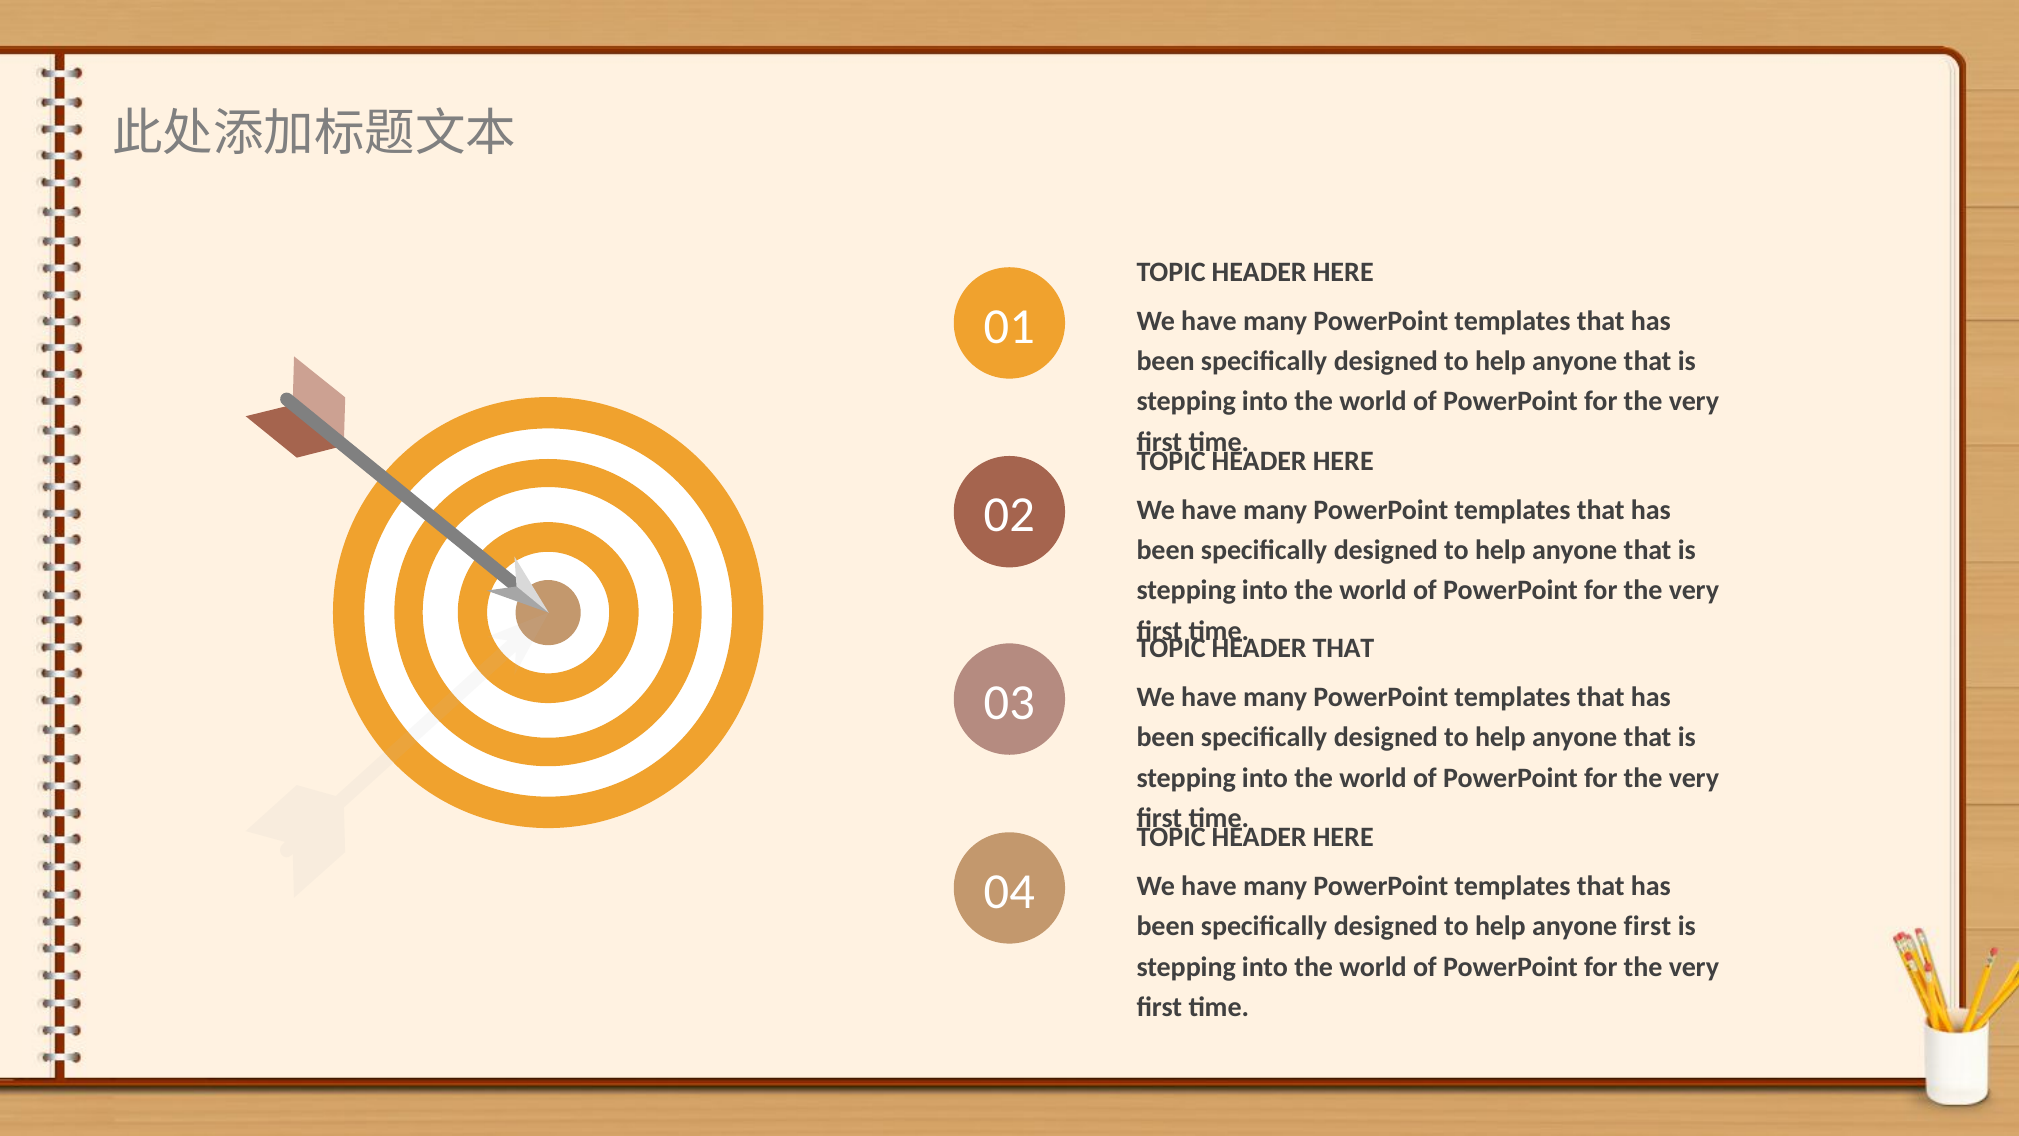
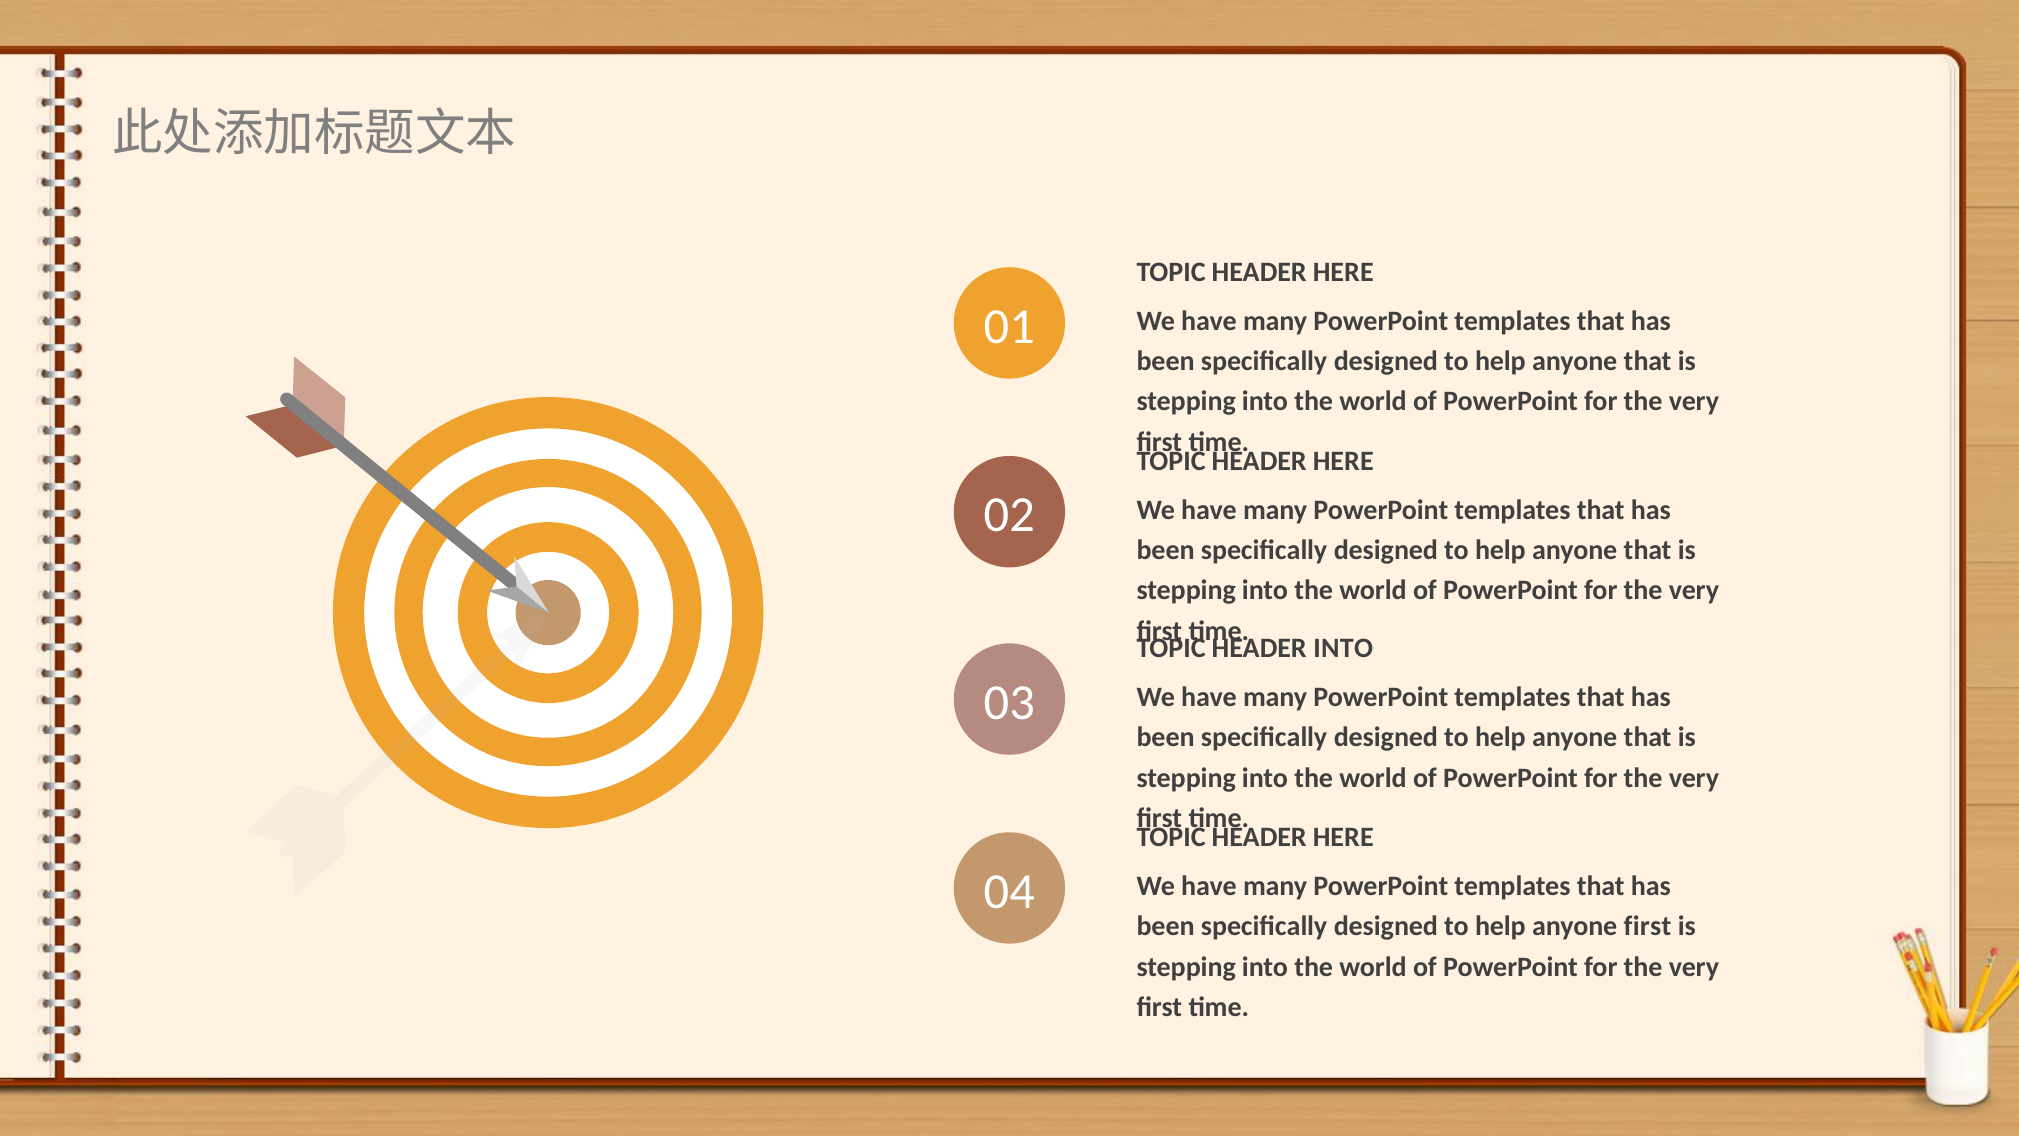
HEADER THAT: THAT -> INTO (1343, 648)
